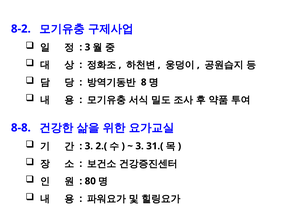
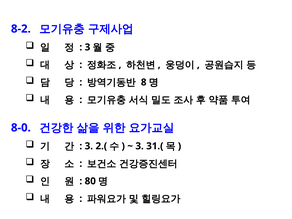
8-8: 8-8 -> 8-0 (21, 128)
